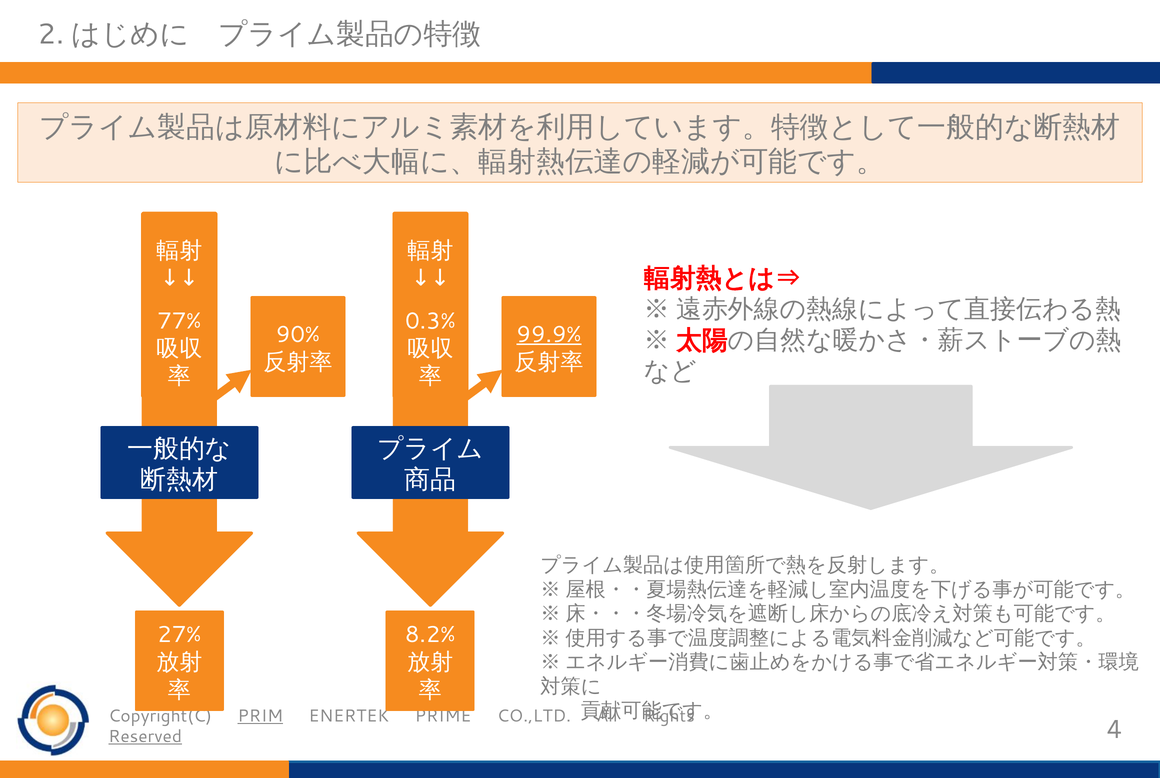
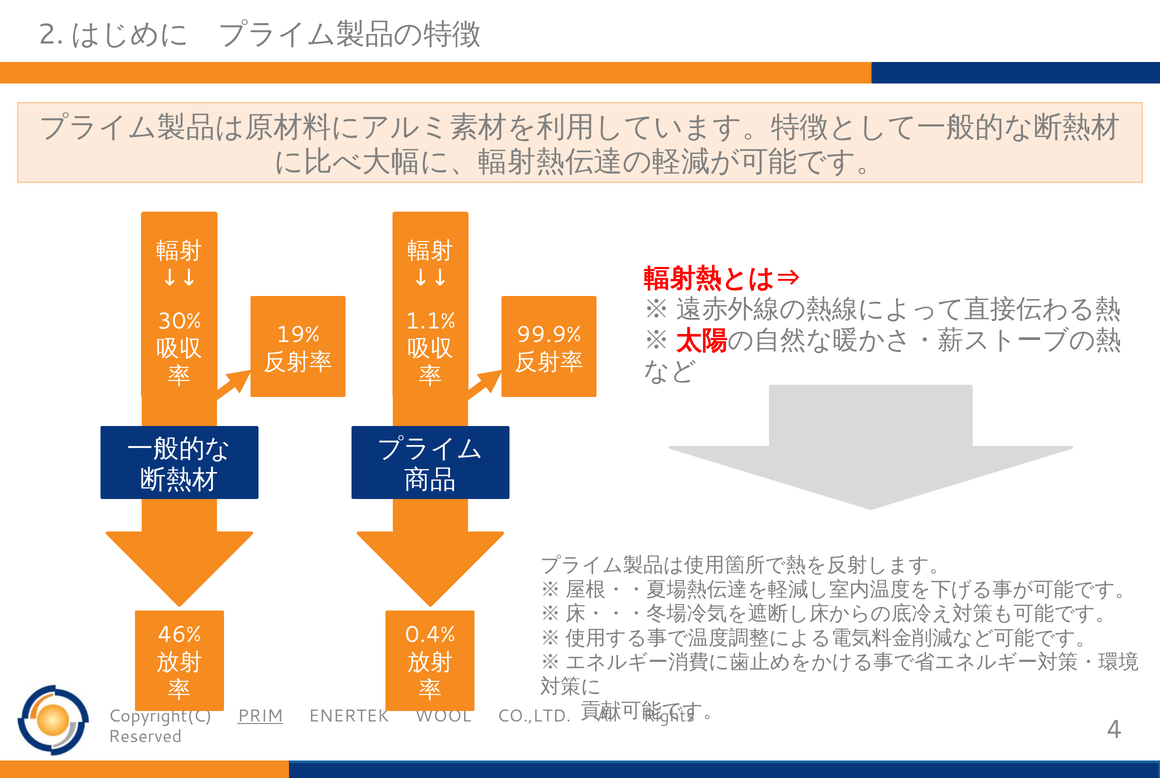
77%: 77% -> 30% (179, 321)
0.3%: 0.3% -> 1.1% (430, 321)
90%: 90% -> 19% (298, 334)
99.9% underline: present -> none (549, 334)
27%: 27% -> 46% (179, 635)
8.2%: 8.2% -> 0.4% (430, 635)
PRIME: PRIME -> WOOL (443, 716)
Reserved underline: present -> none (145, 737)
